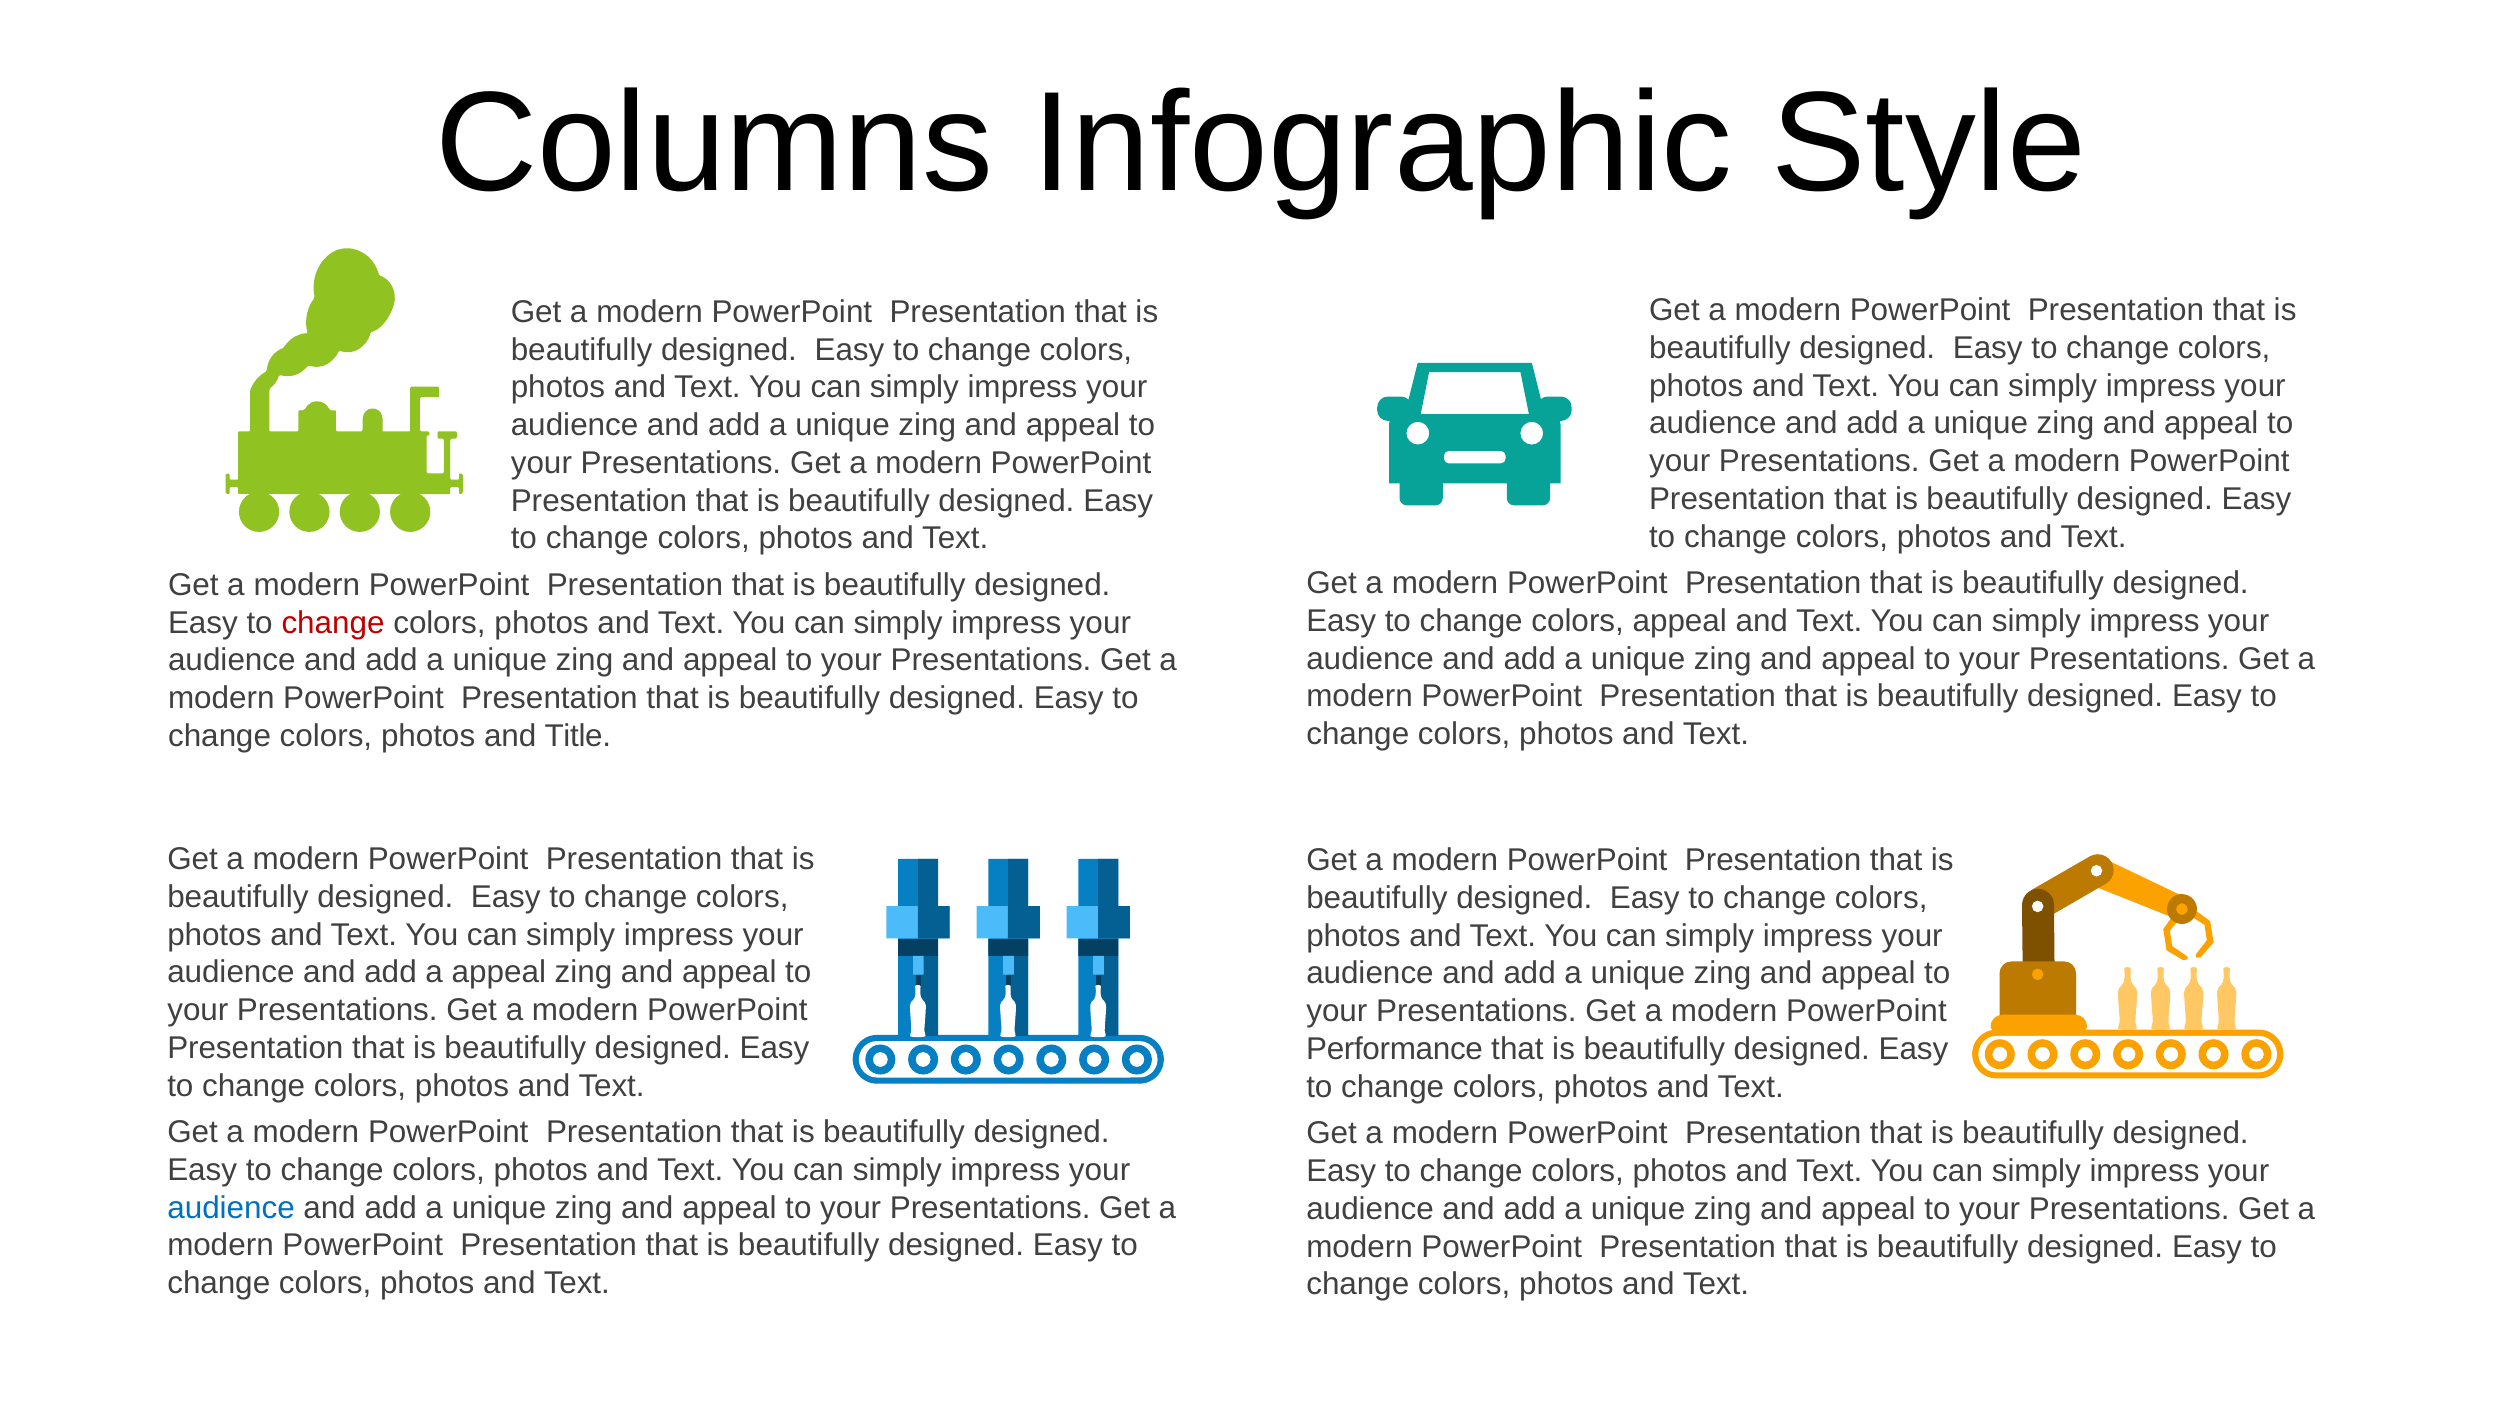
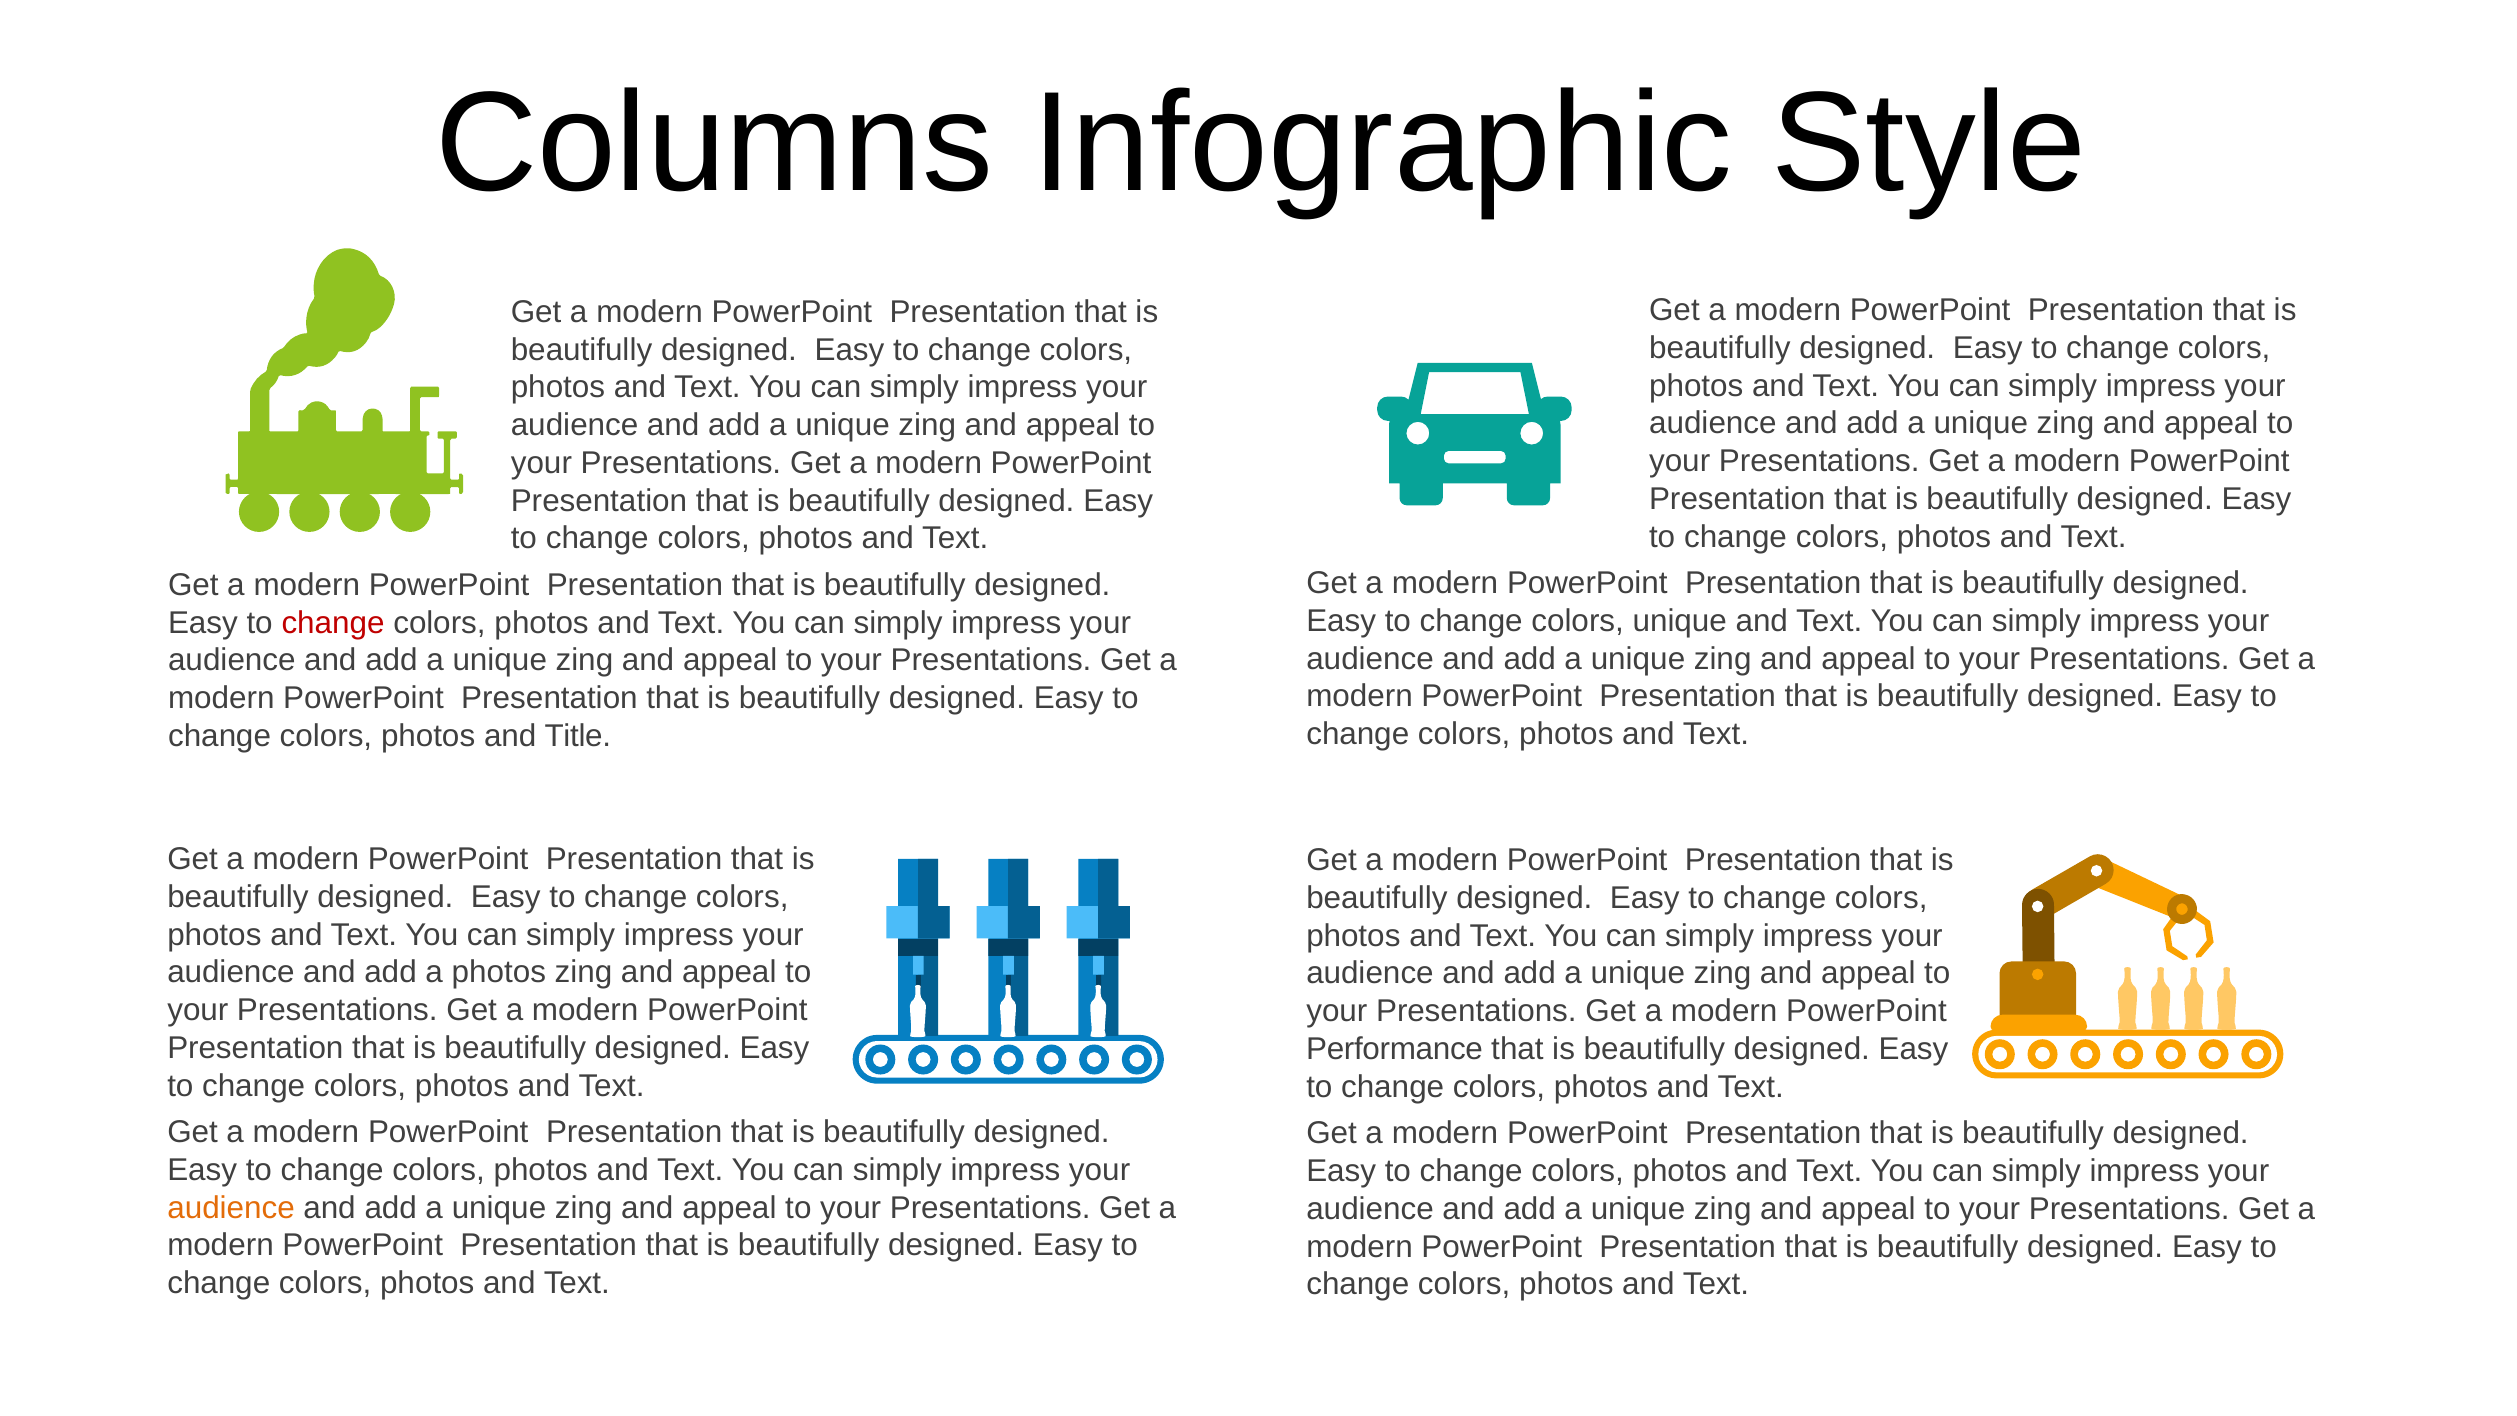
colors appeal: appeal -> unique (1680, 621)
a appeal: appeal -> photos (499, 972)
audience colour: blue -> orange (231, 1208)
